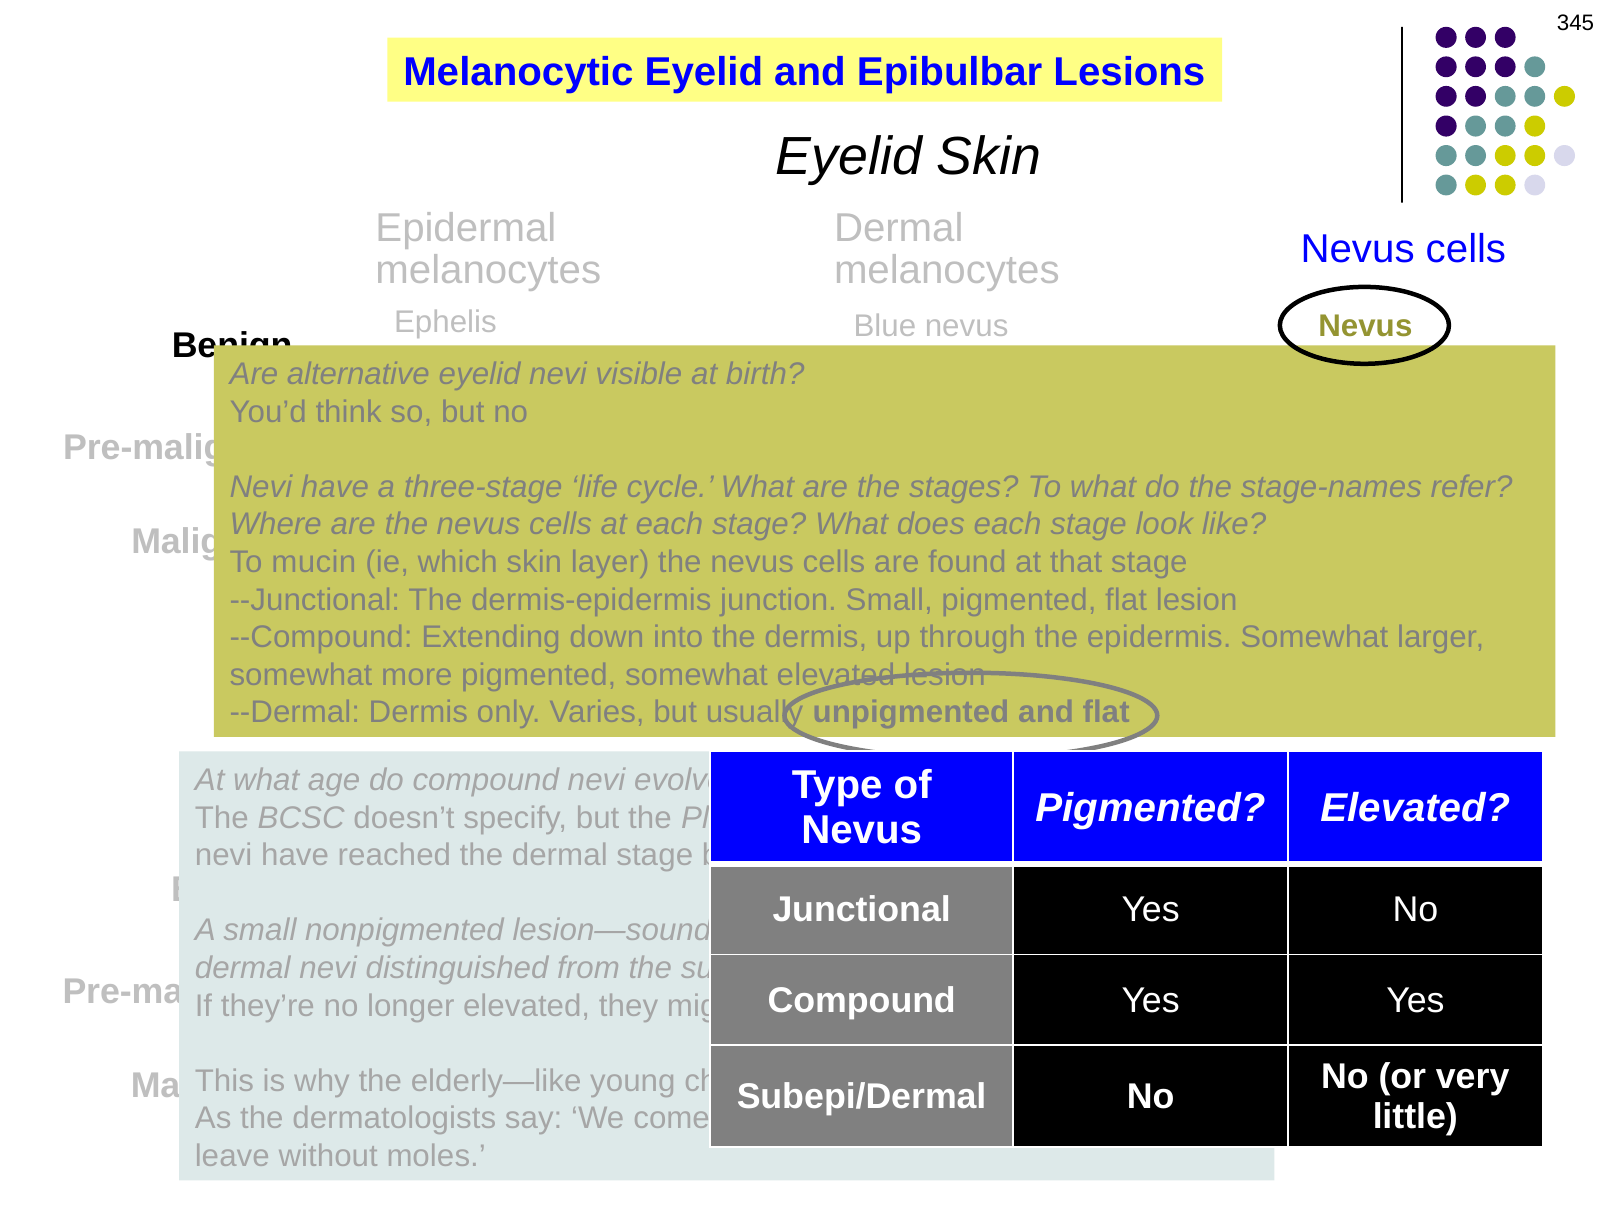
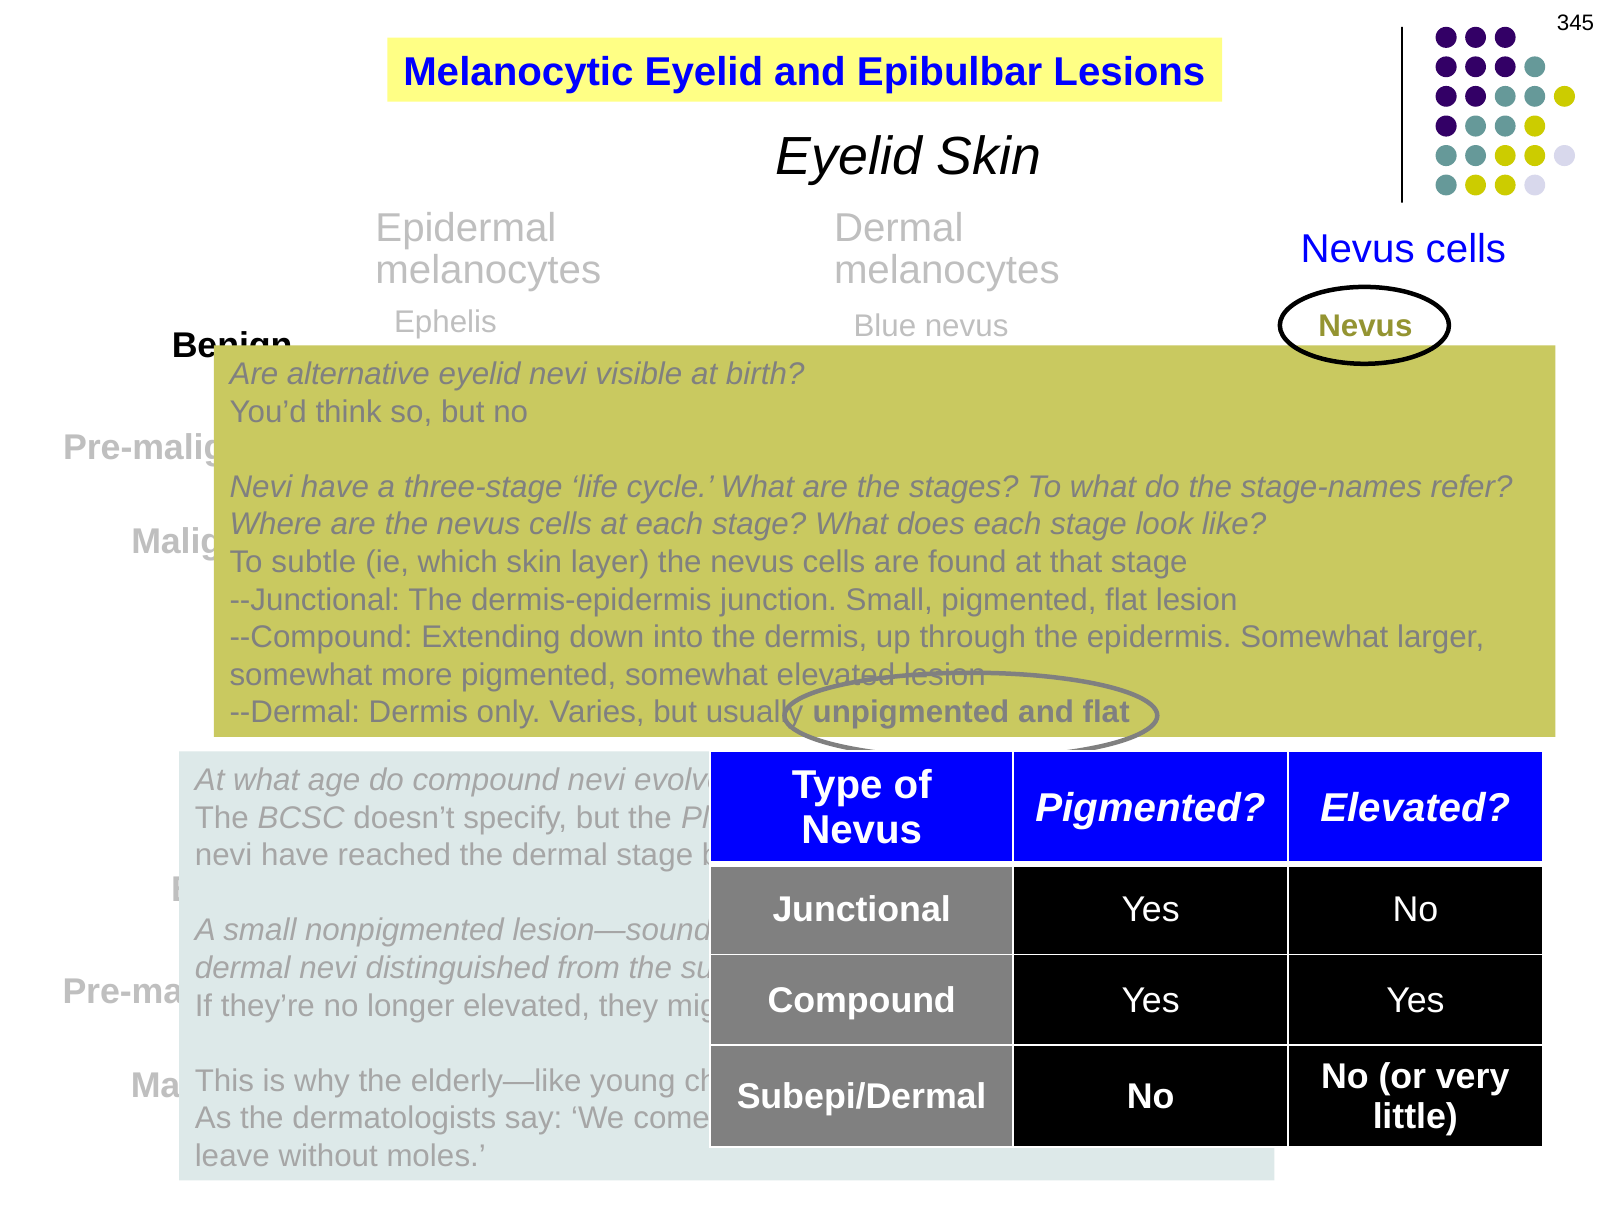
mucin: mucin -> subtle (314, 562)
